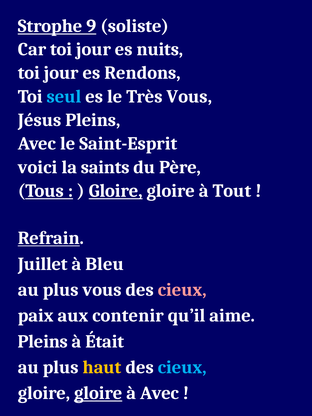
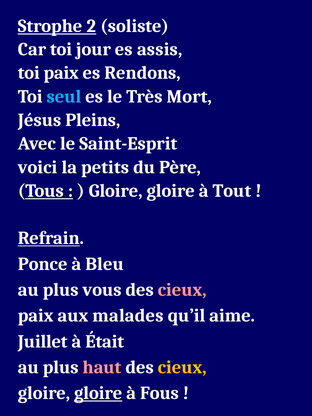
9: 9 -> 2 (91, 26)
nuits: nuits -> assis (160, 49)
jour: jour -> paix (61, 73)
Très Vous: Vous -> Mort (189, 96)
saints: saints -> petits (105, 167)
Gloire underline: present -> none (116, 191)
Juillet: Juillet -> Ponce (43, 264)
contenir: contenir -> malades (128, 316)
Pleins: Pleins -> Juillet (43, 341)
haut colour: yellow -> pink (102, 367)
cieux colour: light blue -> yellow (182, 367)
à Avec: Avec -> Fous (160, 393)
